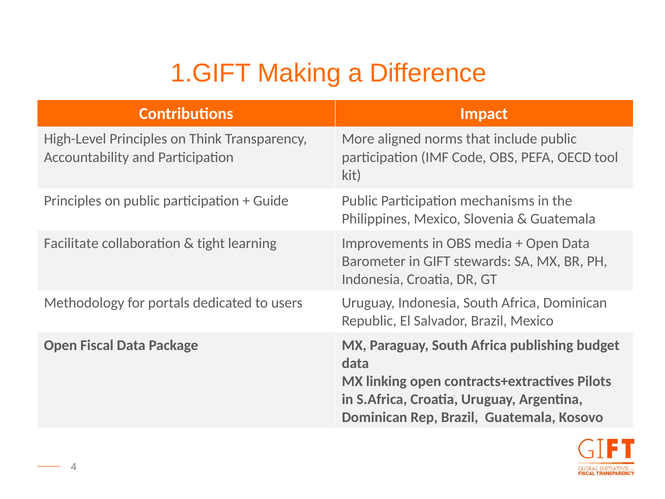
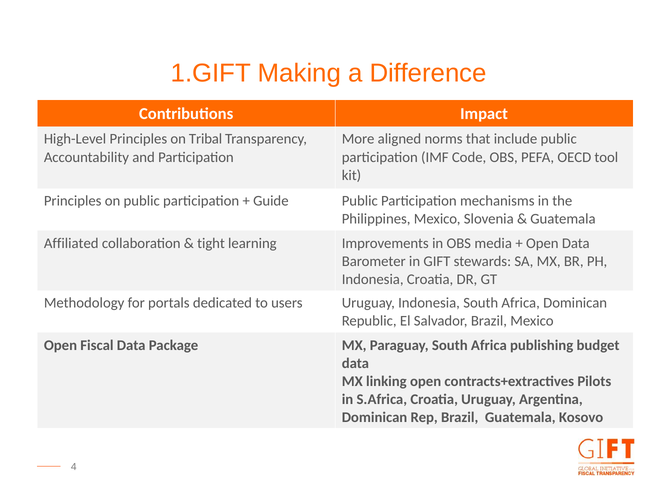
Think: Think -> Tribal (206, 139)
Facilitate: Facilitate -> Affiliated (71, 243)
